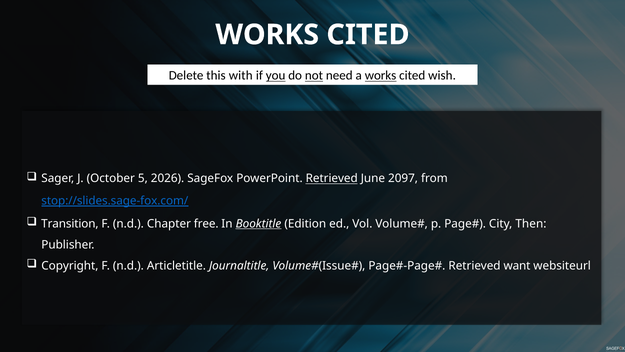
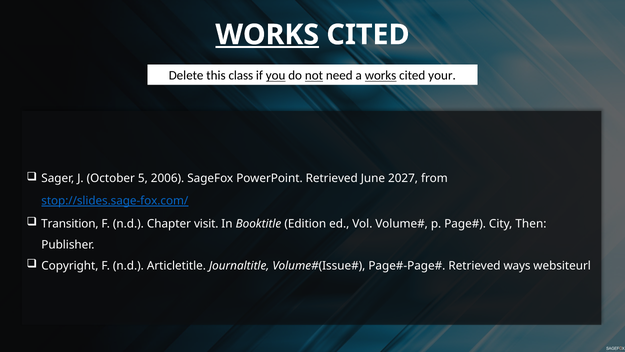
WORKS underline: none -> present (267, 35)
with: with -> class (241, 76)
wish: wish -> your (442, 76)
2026: 2026 -> 2006 (168, 178)
Retrieved underline: present -> none (332, 178)
2097: 2097 -> 2027 (403, 178)
free: free -> visit (206, 223)
Booktitle underline: present -> none (258, 223)
want: want -> ways (517, 266)
